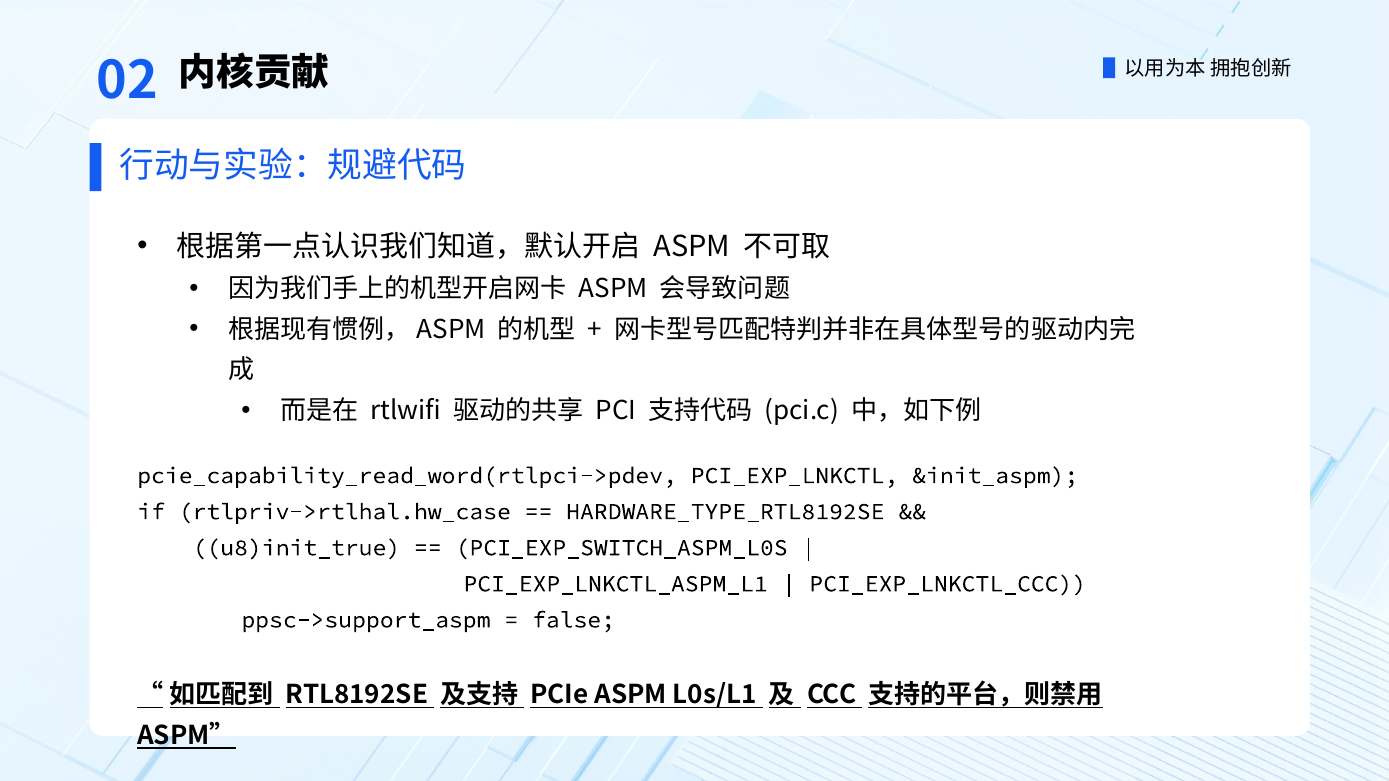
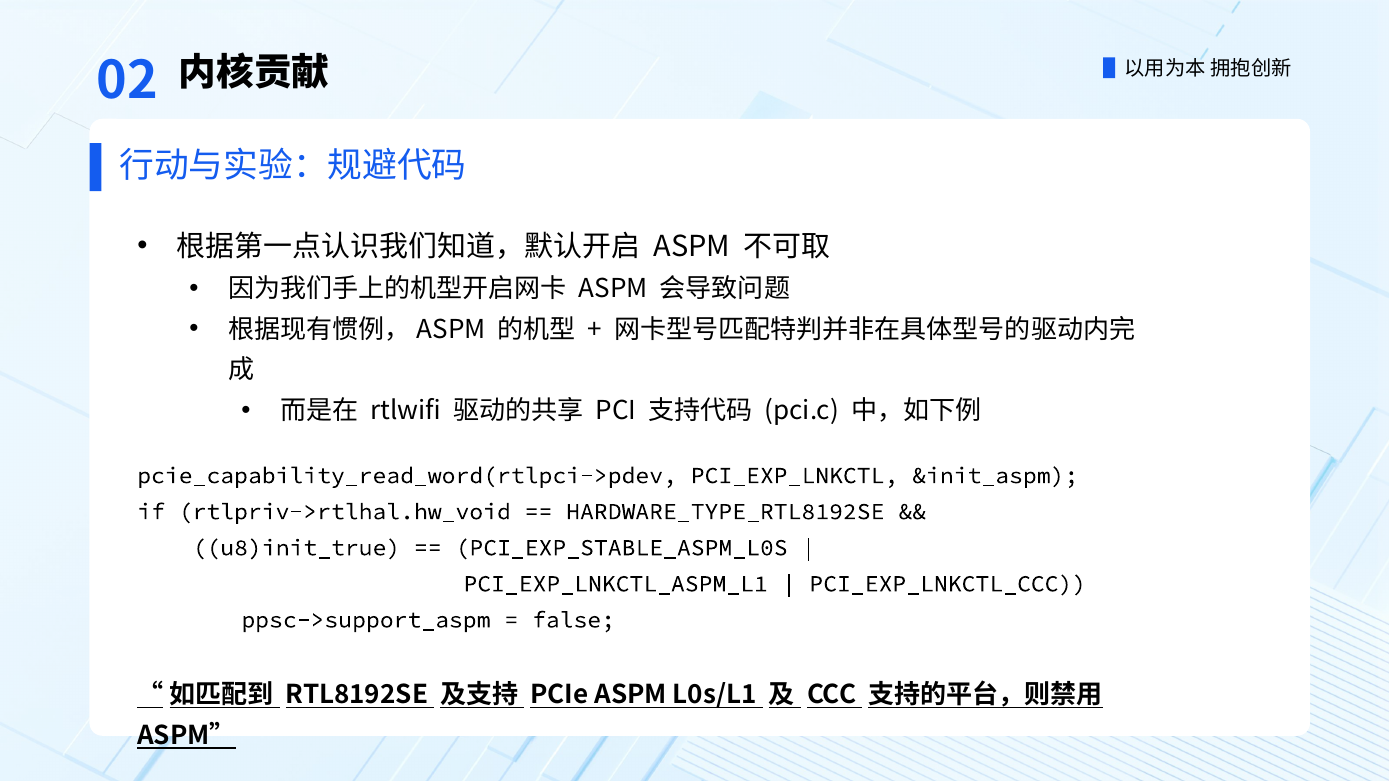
rtlpriv->rtlhal.hw_case: rtlpriv->rtlhal.hw_case -> rtlpriv->rtlhal.hw_void (345, 512)
PCI_EXP_SWITCH_ASPM_L0S: PCI_EXP_SWITCH_ASPM_L0S -> PCI_EXP_STABLE_ASPM_L0S (622, 548)
